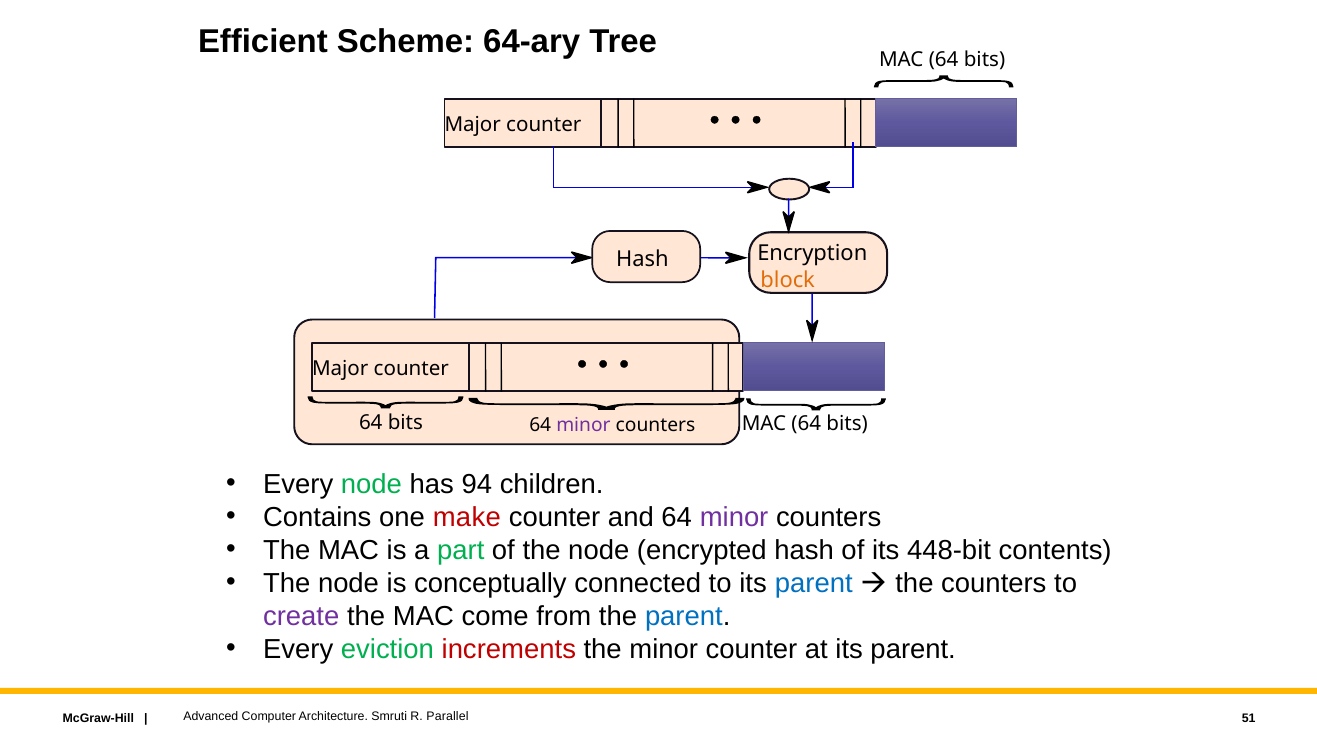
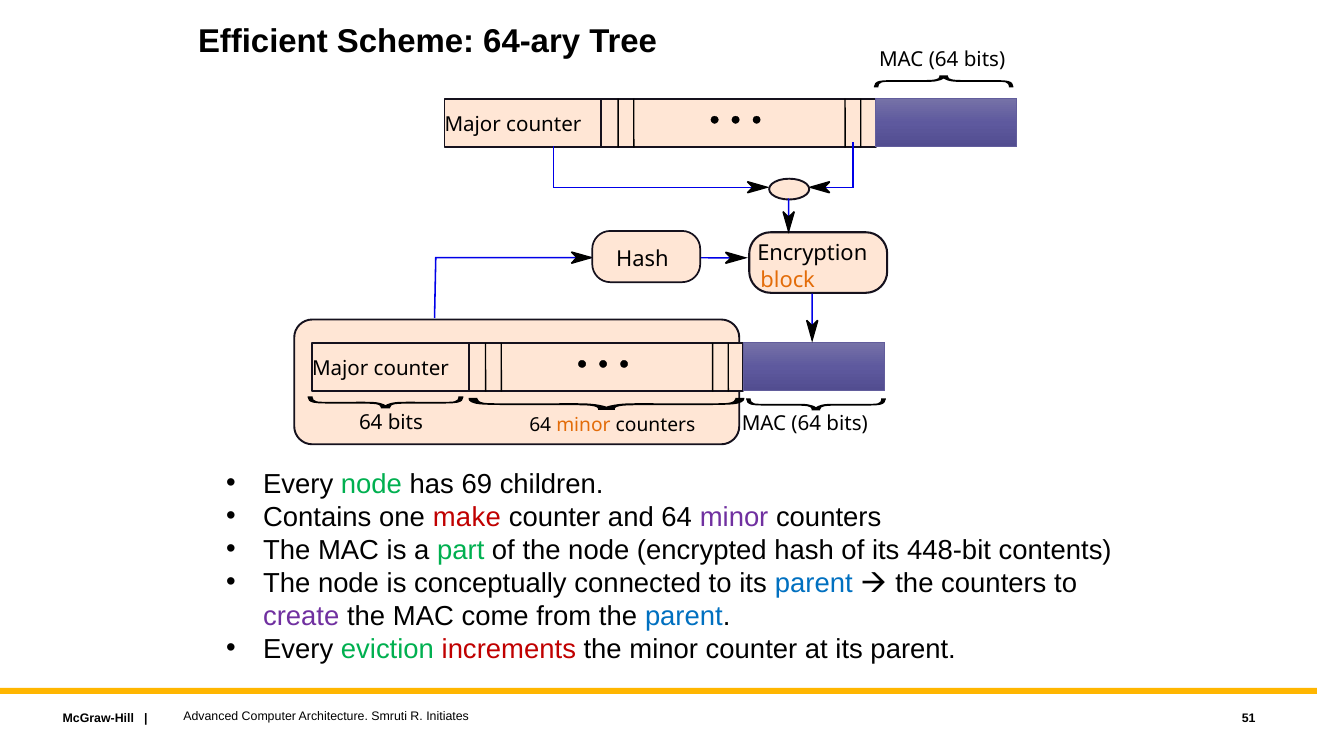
minor colour: purple -> orange (583, 425)
94: 94 -> 69 (477, 484)
Parallel: Parallel -> Initiates (448, 716)
